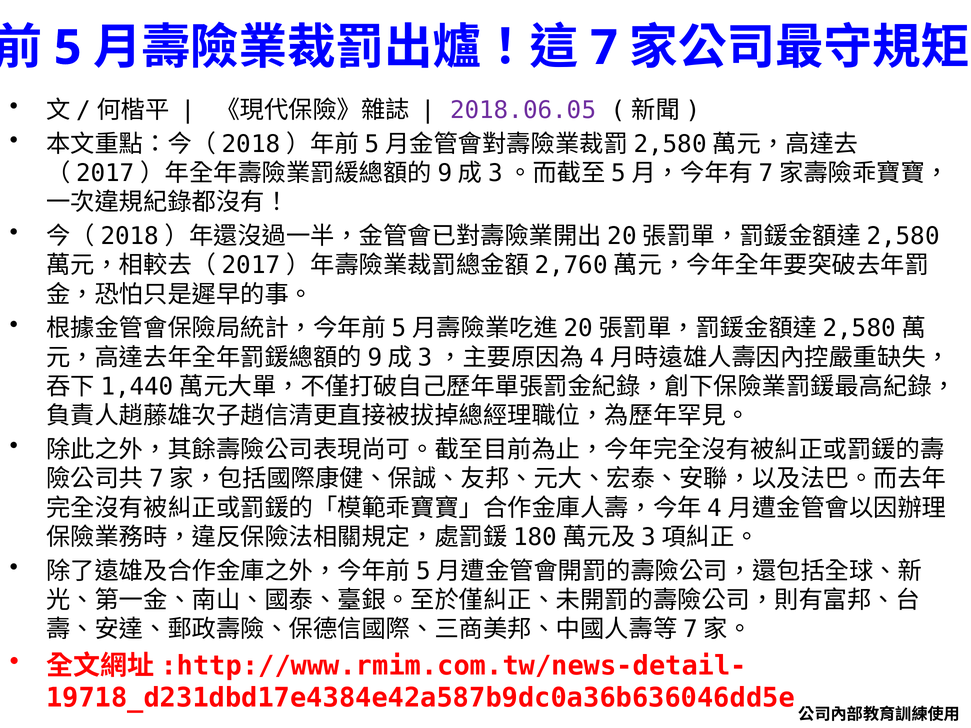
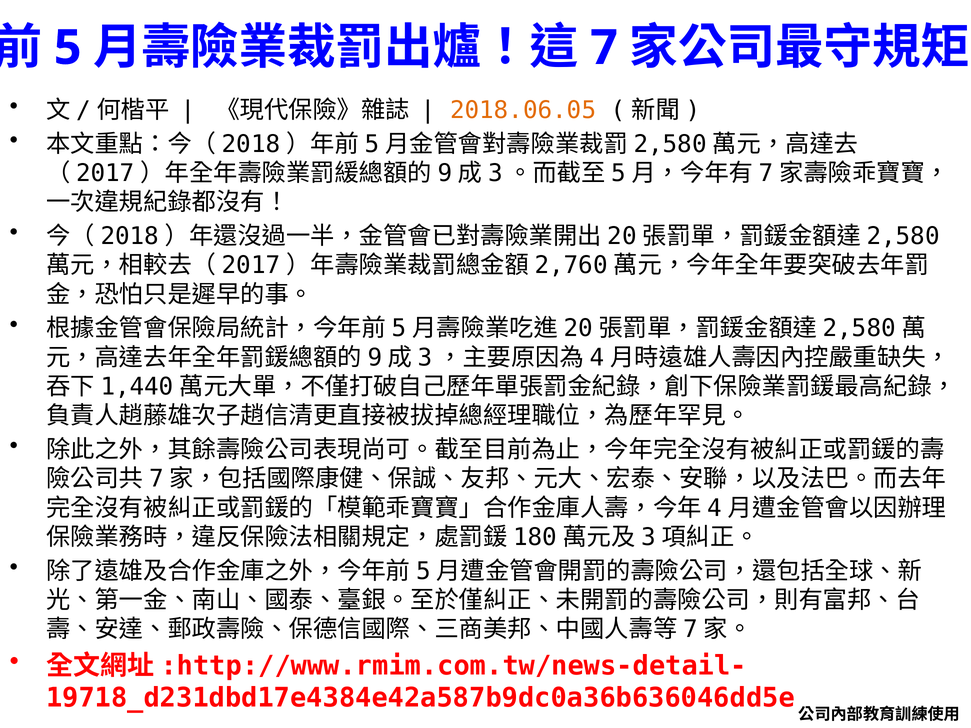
2018.06.05 colour: purple -> orange (523, 110)
